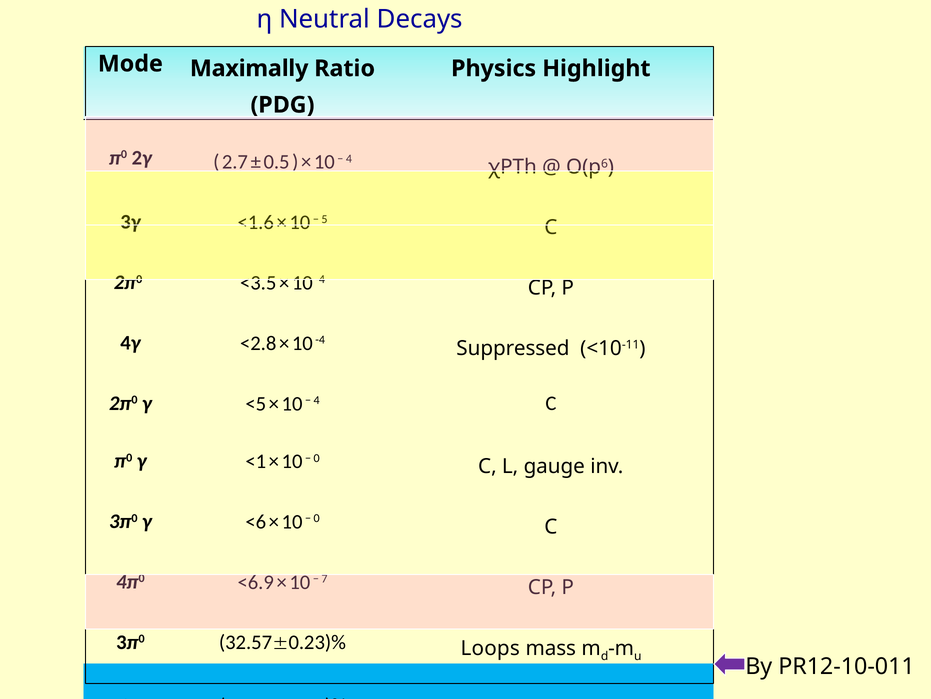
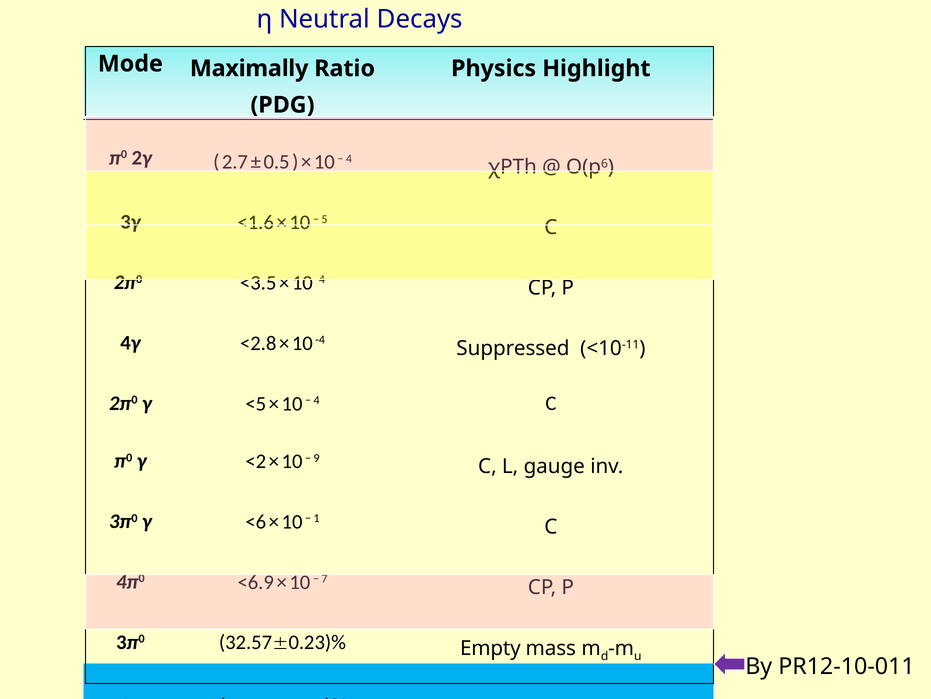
<1: <1 -> <2 (256, 461)
0: 0 -> 9 (317, 458)
0: 0 -> 1 (317, 518)
Loops: Loops -> Empty (490, 647)
